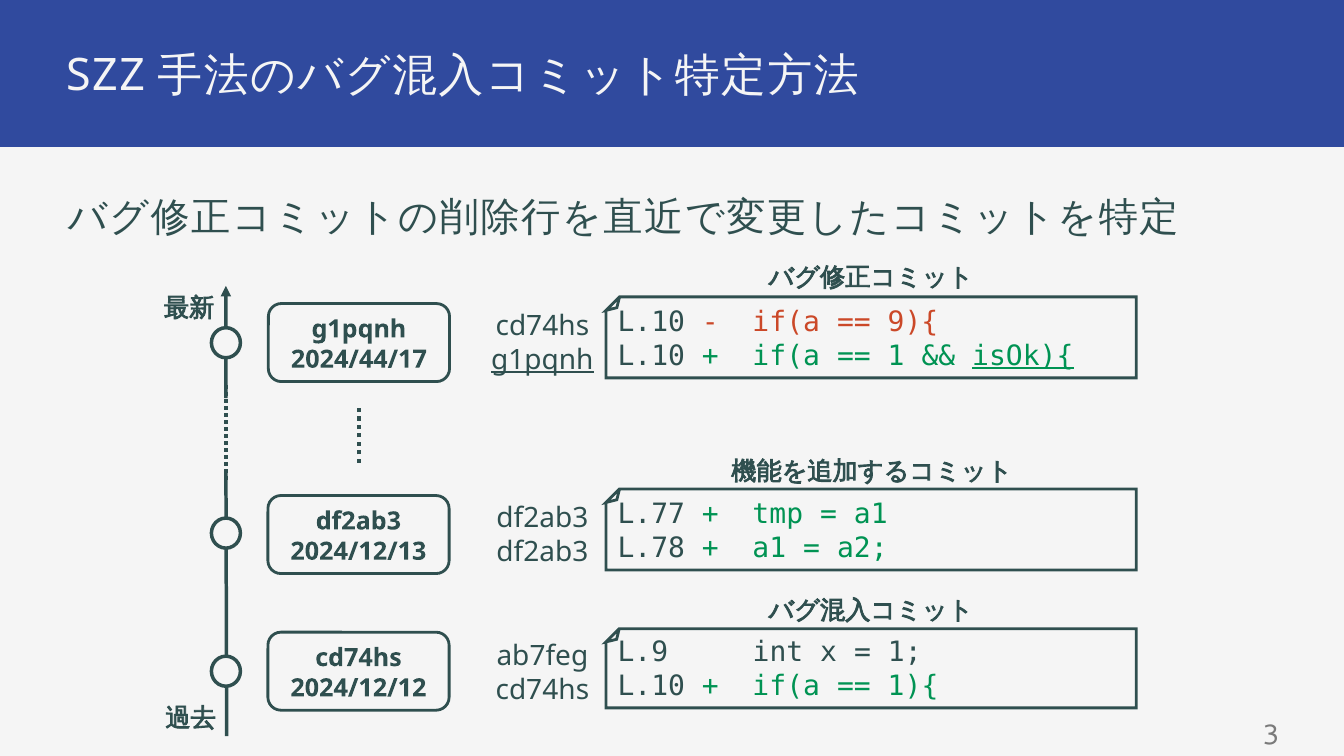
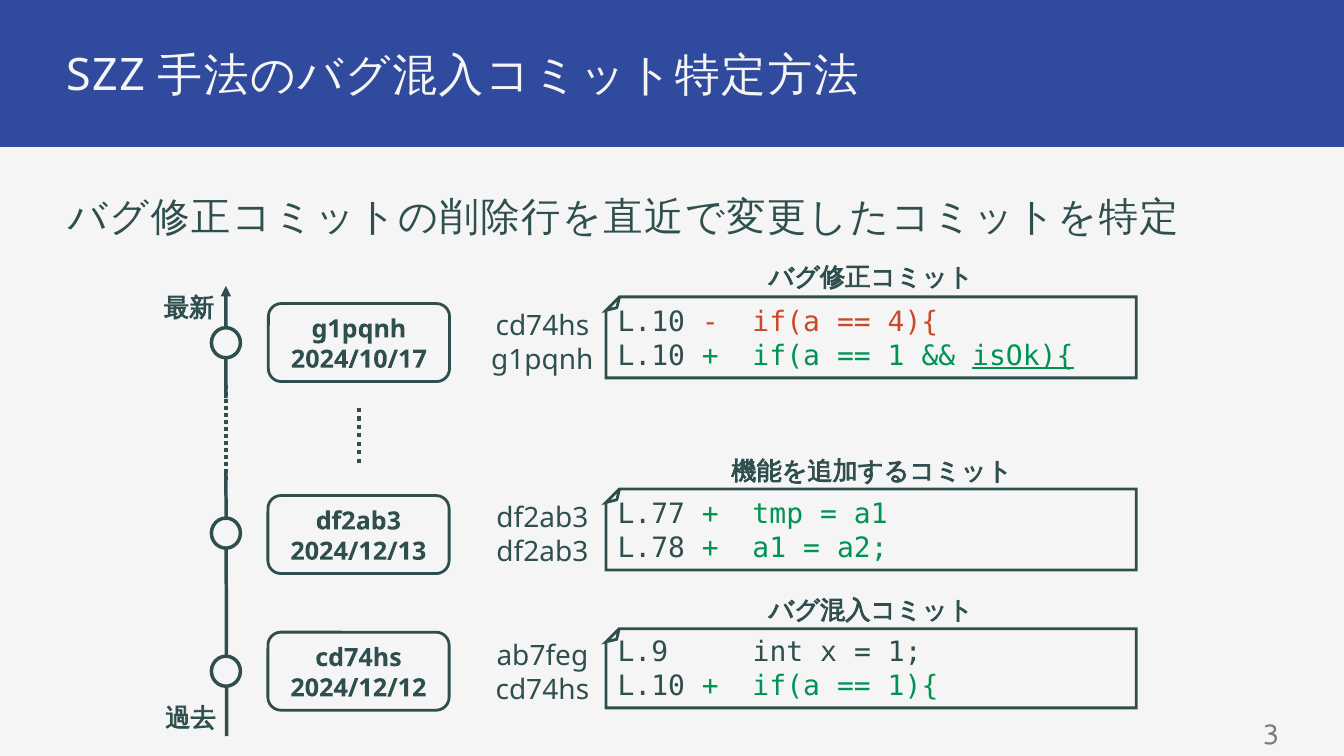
9){: 9){ -> 4){ (913, 322)
g1pqnh underline: present -> none (542, 360)
2024/44/17: 2024/44/17 -> 2024/10/17 (359, 359)
